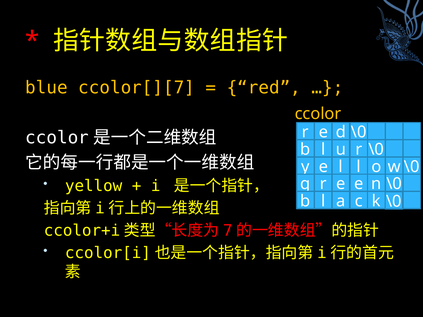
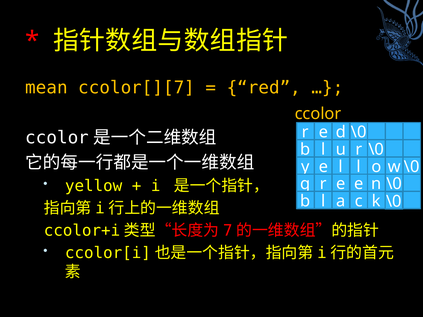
blue: blue -> mean (47, 88)
